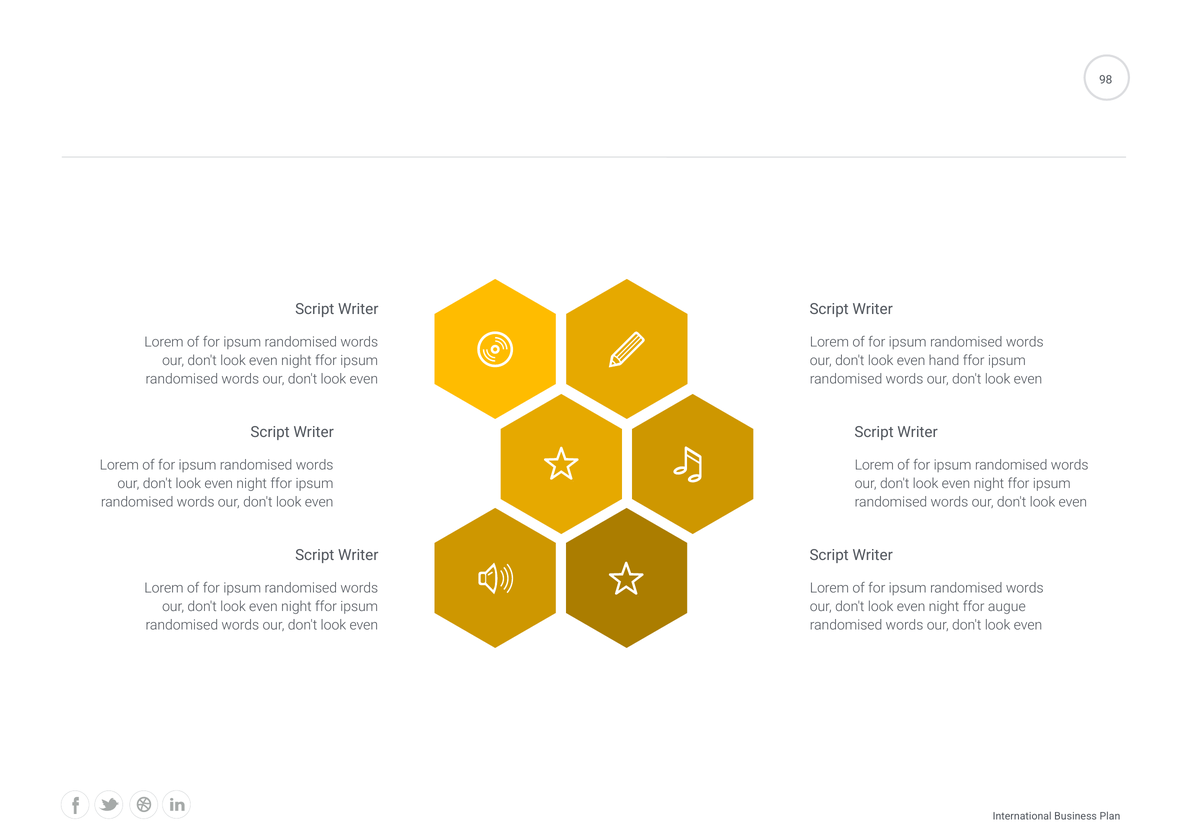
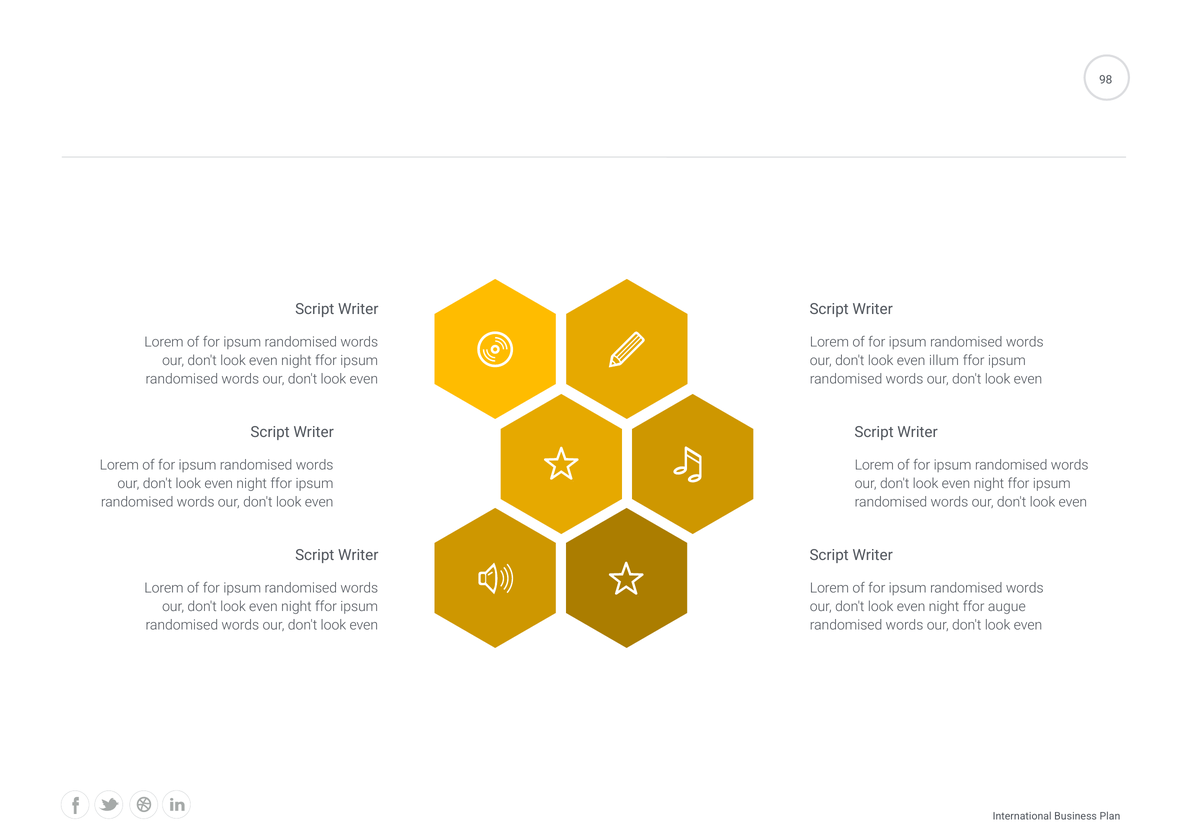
hand: hand -> illum (944, 361)
